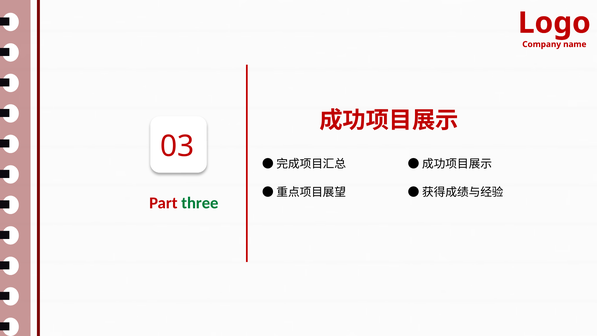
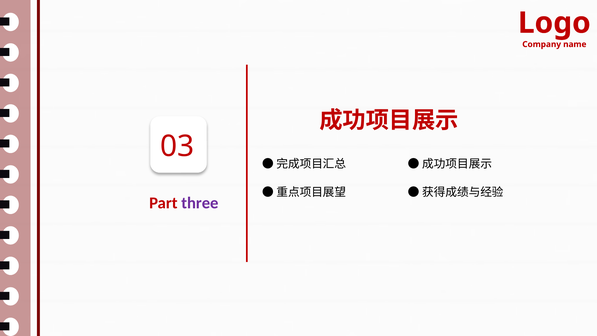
three colour: green -> purple (200, 203)
